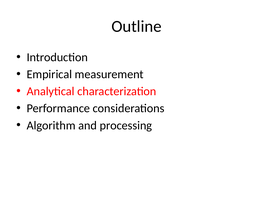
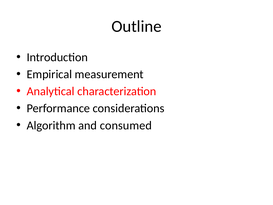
processing: processing -> consumed (126, 125)
